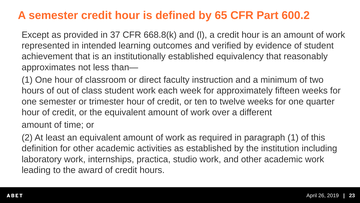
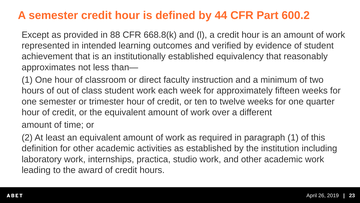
65: 65 -> 44 (221, 15)
37: 37 -> 88 (115, 35)
